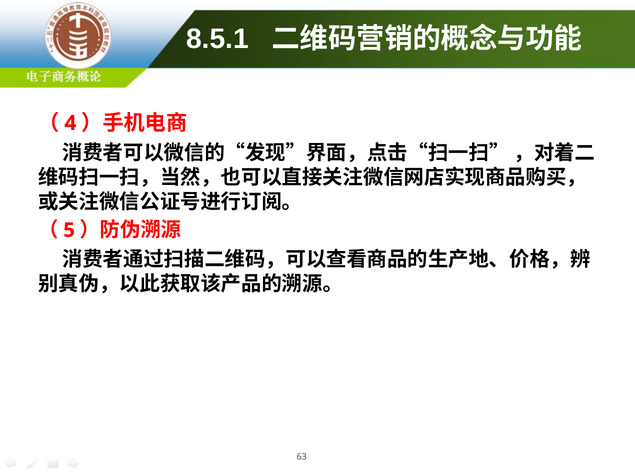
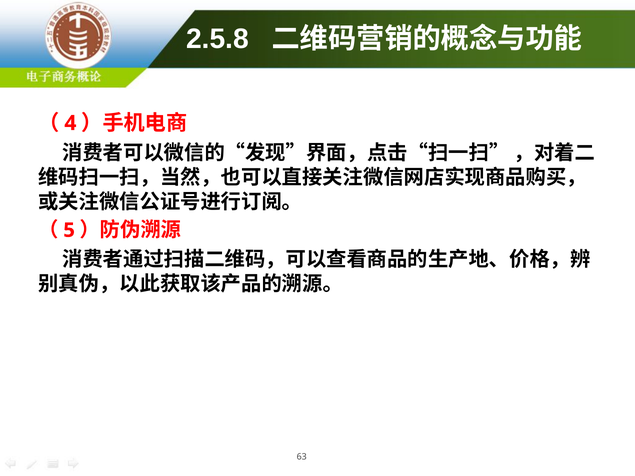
8.5.1: 8.5.1 -> 2.5.8 (218, 39)
